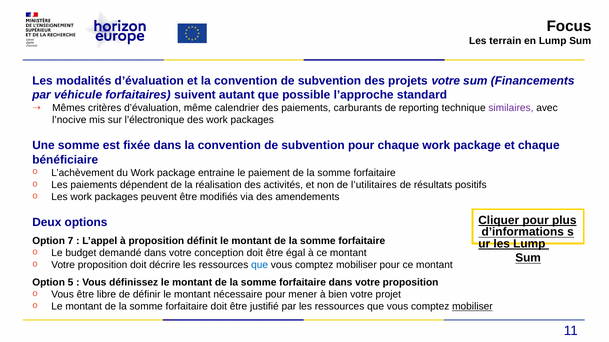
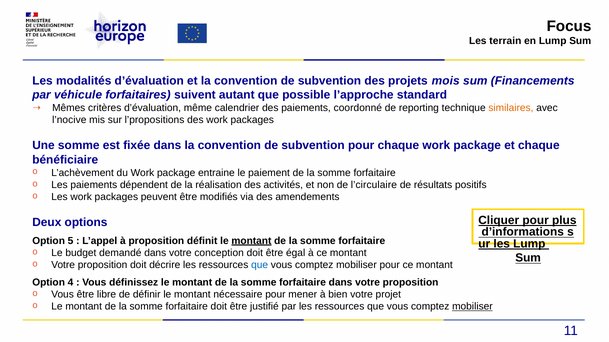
projets votre: votre -> mois (446, 81)
carburants: carburants -> coordonné (358, 108)
similaires colour: purple -> orange (511, 108)
l’électronique: l’électronique -> l’propositions (155, 120)
l’utilitaires: l’utilitaires -> l’circulaire (374, 185)
7: 7 -> 5 (70, 241)
montant underline: none -> present (251, 241)
5: 5 -> 4 (70, 283)
